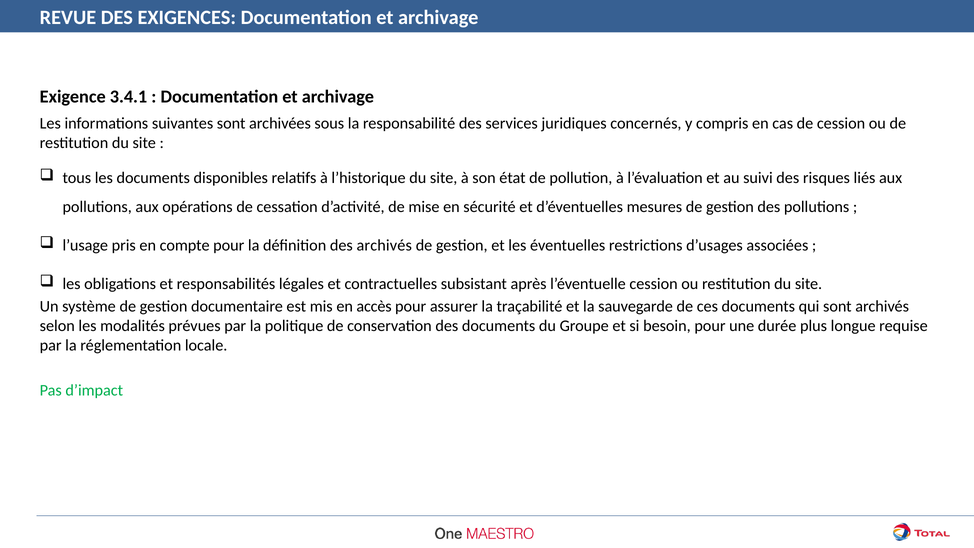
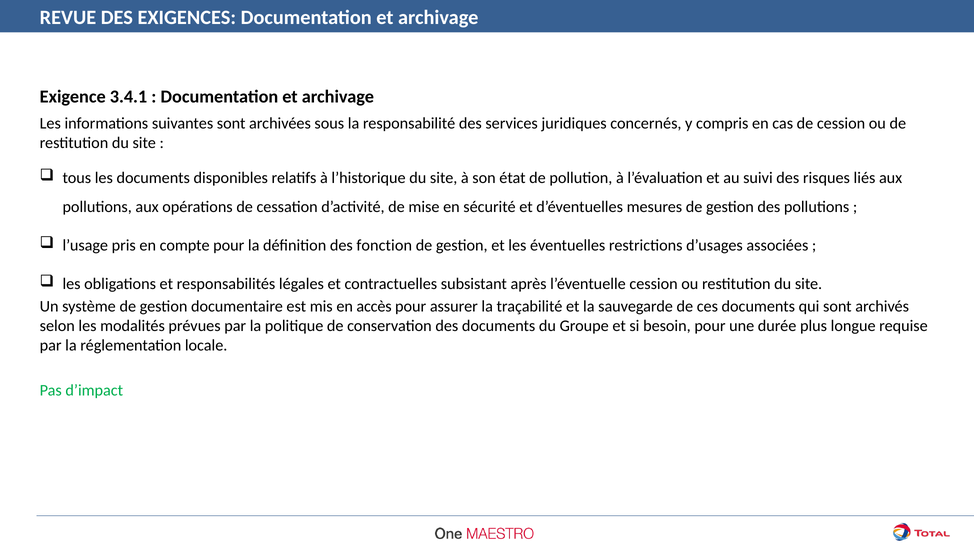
des archivés: archivés -> fonction (384, 245)
